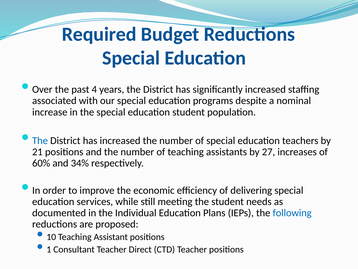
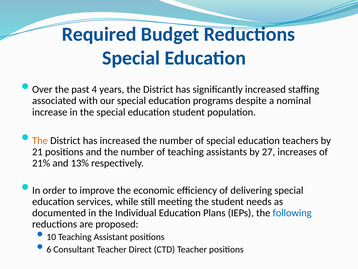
The colour: blue -> orange (40, 140)
60%: 60% -> 21% (41, 163)
34%: 34% -> 13% (80, 163)
1: 1 -> 6 (49, 249)
